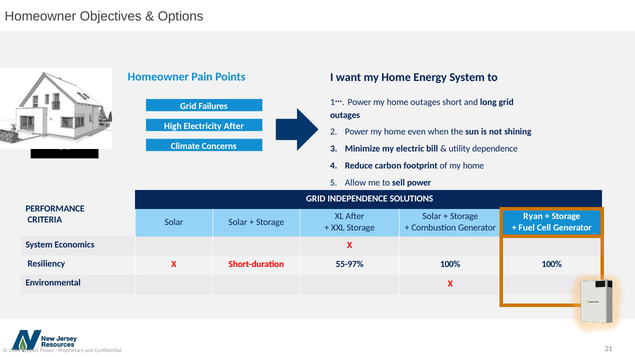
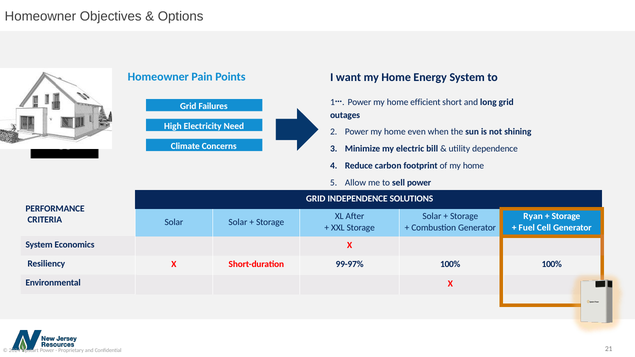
home outages: outages -> efficient (425, 102)
Electricity After: After -> Need (234, 126)
55-97%: 55-97% -> 99-97% (350, 264)
